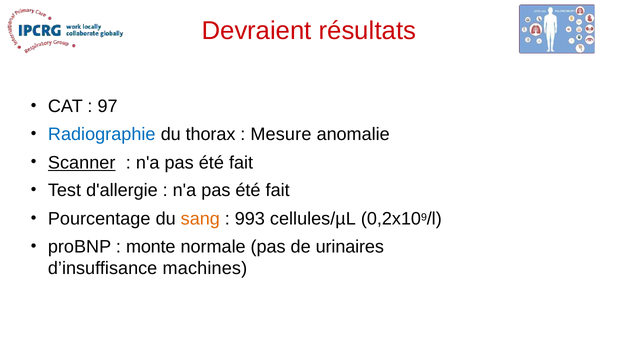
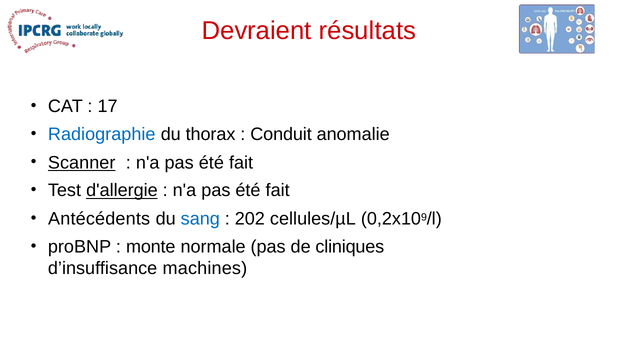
97: 97 -> 17 (108, 106)
Mesure: Mesure -> Conduit (281, 134)
d'allergie underline: none -> present (122, 191)
Pourcentage: Pourcentage -> Antécédents (99, 219)
sang colour: orange -> blue (200, 219)
993: 993 -> 202 (250, 219)
urinaires: urinaires -> cliniques (350, 247)
